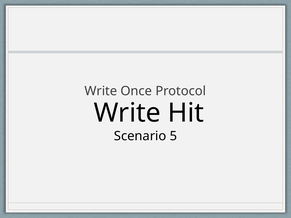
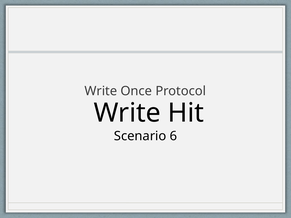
5: 5 -> 6 (173, 136)
